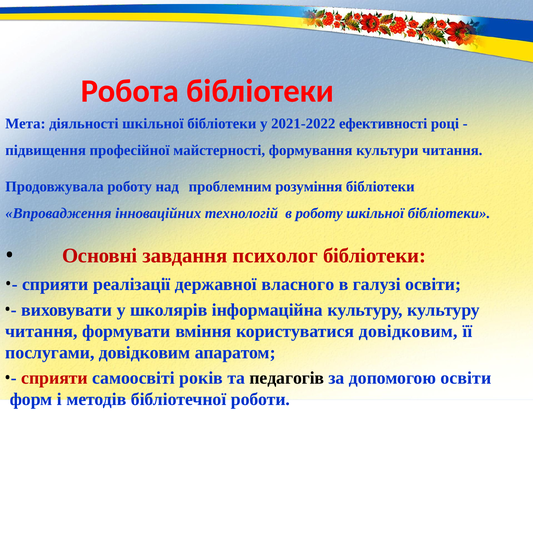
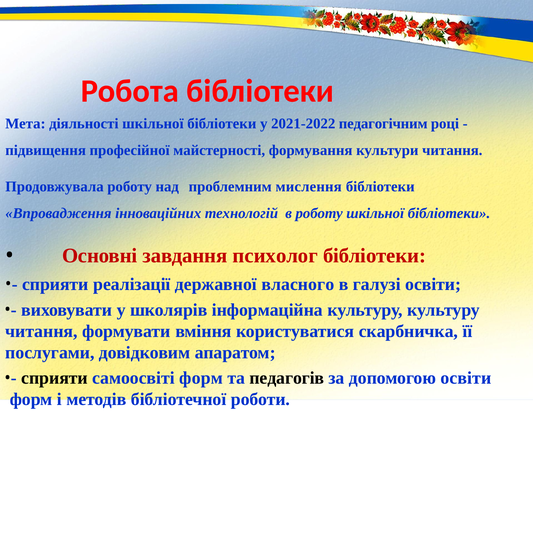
ефективності: ефективності -> педагогічним (383, 124)
розуміння: розуміння -> мислення (309, 187)
користуватися довідковим: довідковим -> скарбничка (408, 331)
сприяти colour: red -> black (55, 378)
самоосвіті років: років -> форм (201, 378)
